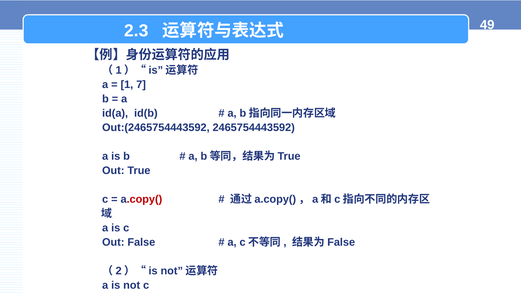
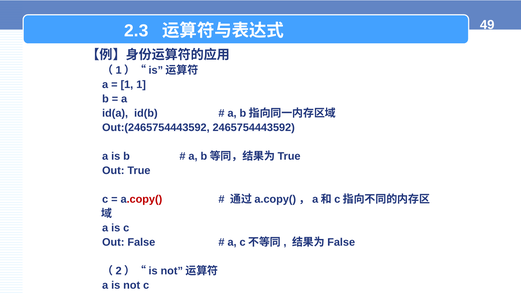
1 7: 7 -> 1 (141, 85)
